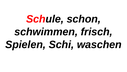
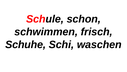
Spielen: Spielen -> Schuhe (26, 44)
